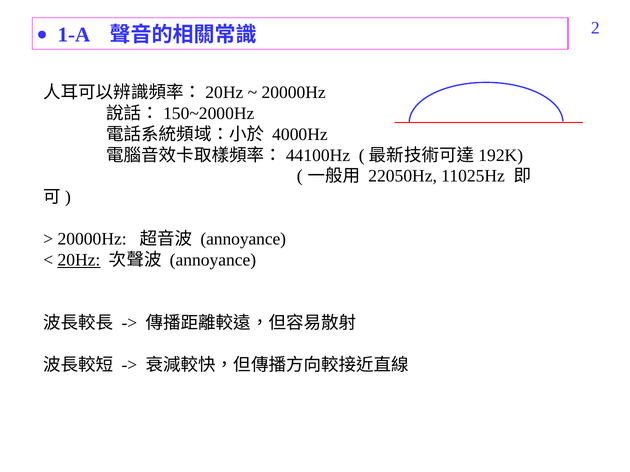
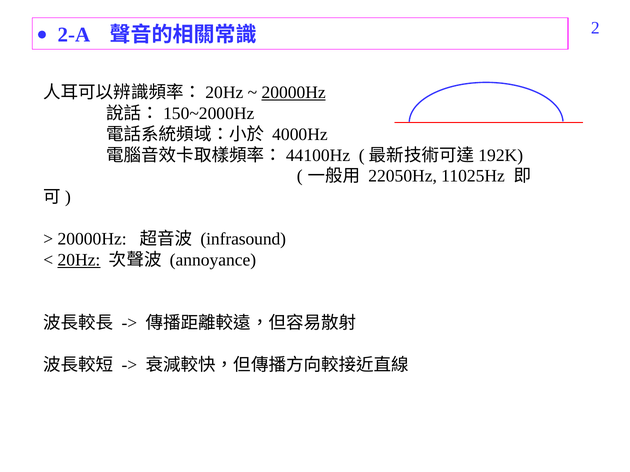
1-A: 1-A -> 2-A (74, 35)
20000Hz underline: none -> present (294, 92)
annoyance: annoyance -> infrasound (243, 239)
